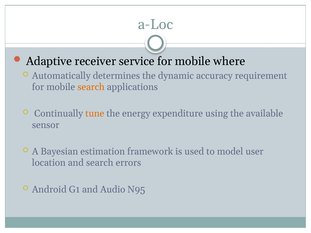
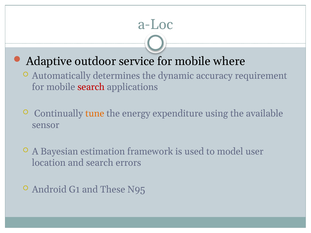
receiver: receiver -> outdoor (95, 61)
search colour: orange -> red (91, 87)
Audio: Audio -> These (113, 190)
